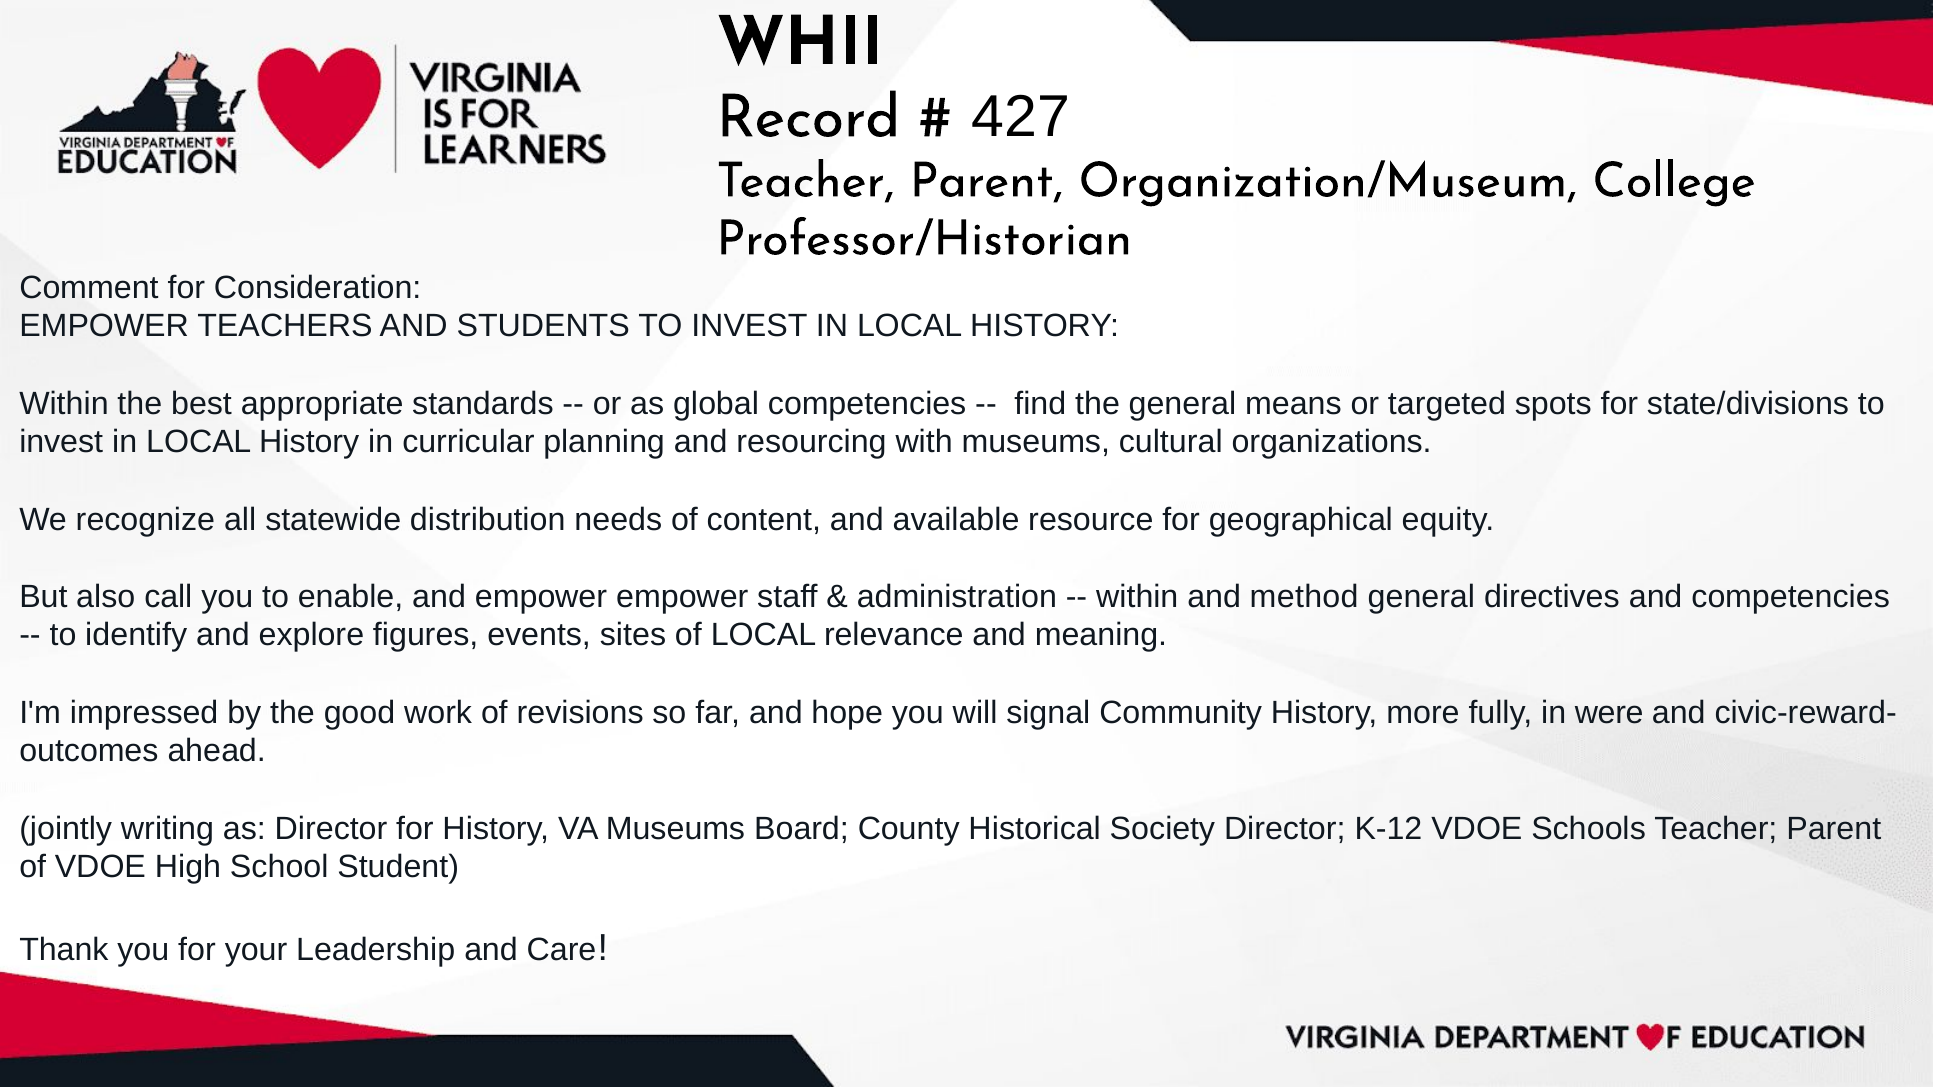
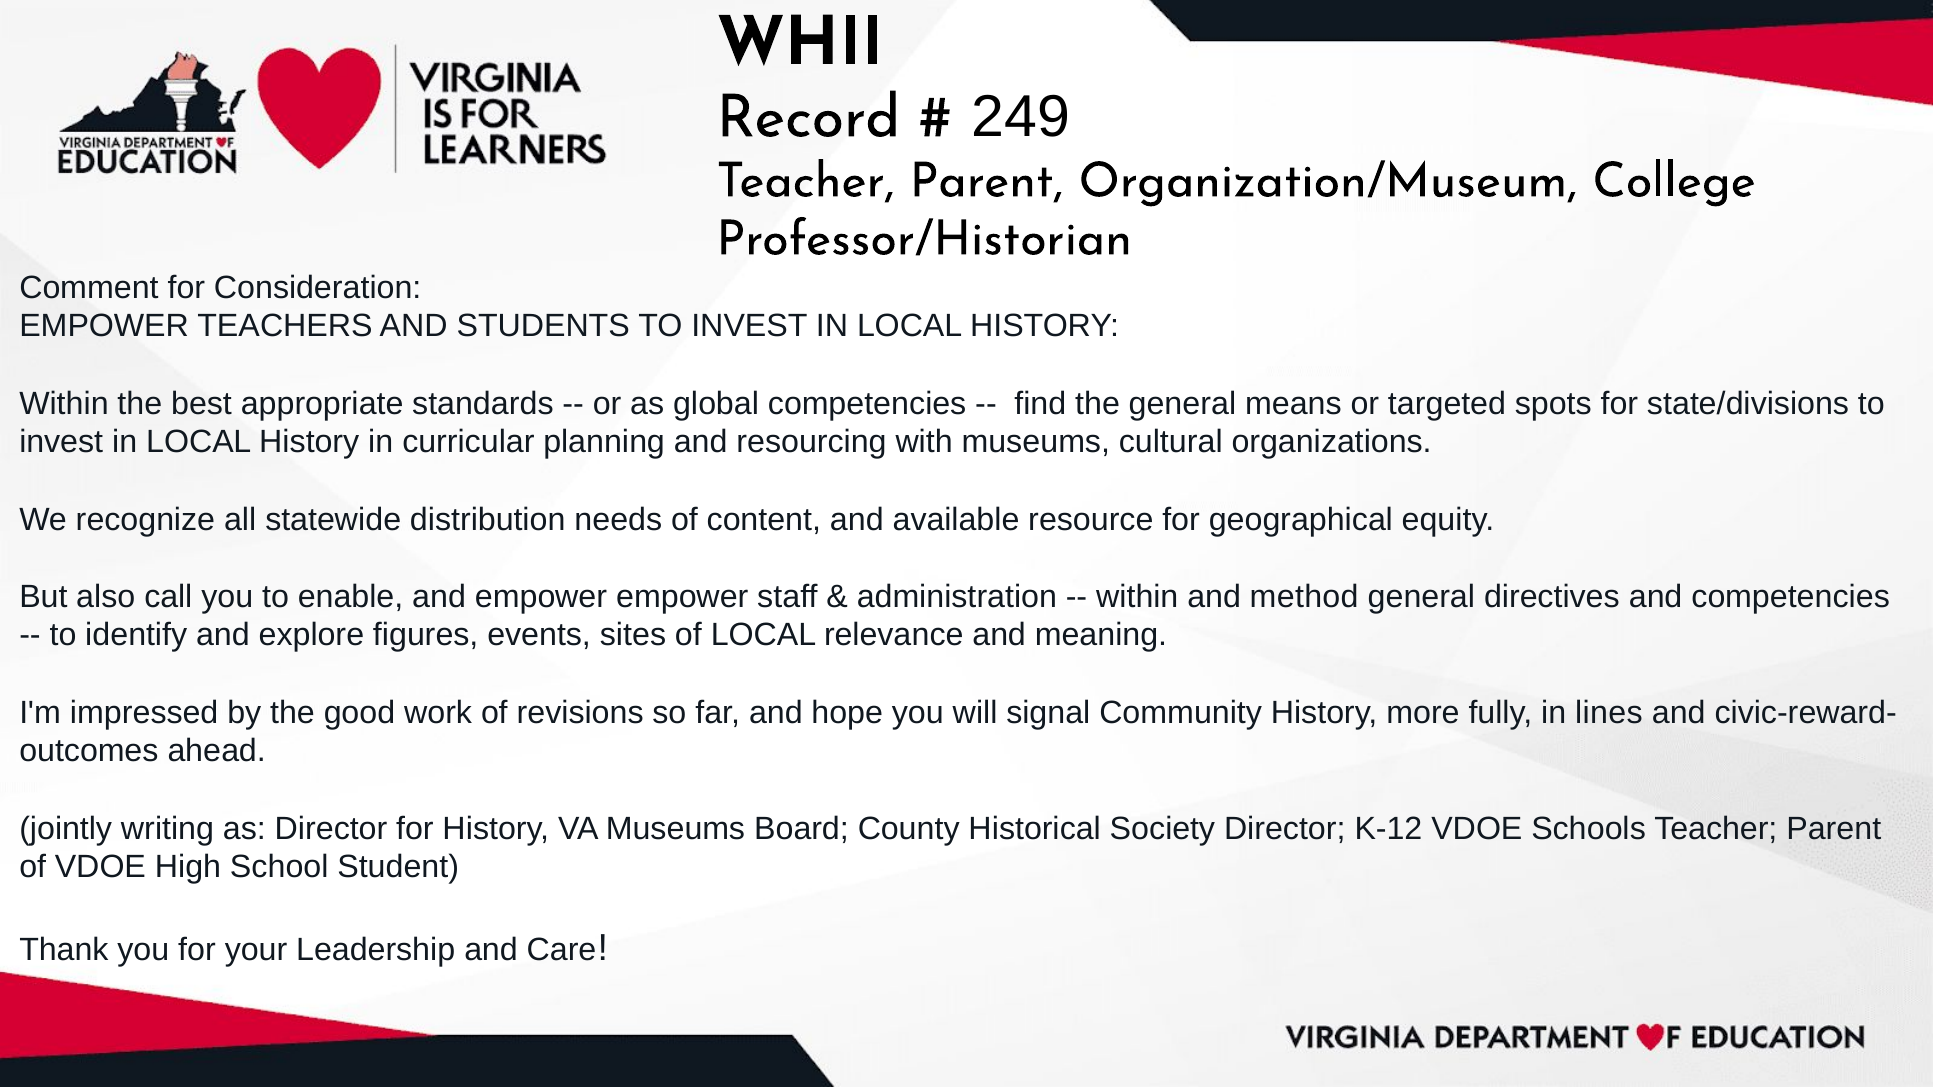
427: 427 -> 249 (1021, 117)
were: were -> lines (1609, 713)
